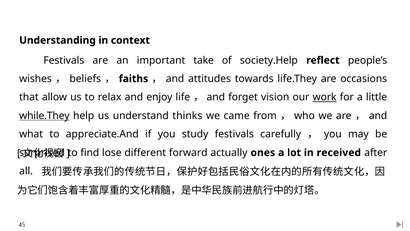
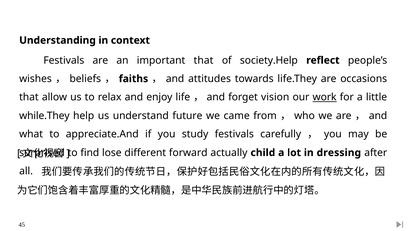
important take: take -> that (204, 60)
while.They underline: present -> none (44, 116)
thinks: thinks -> future (187, 116)
ones: ones -> child (263, 152)
received: received -> dressing (339, 152)
